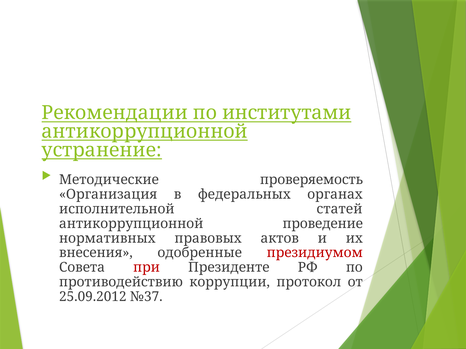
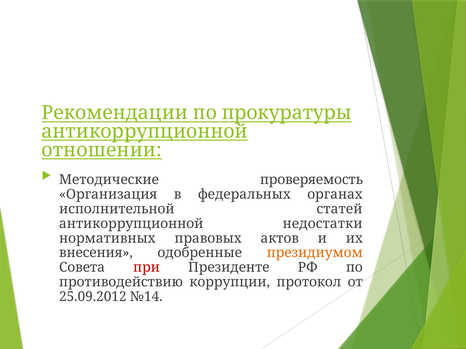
институтами: институтами -> прокуратуры (287, 113)
устранение: устранение -> отношении (102, 150)
проведение: проведение -> недостатки (323, 224)
президиумом colour: red -> orange (315, 253)
№37: №37 -> №14 (146, 297)
